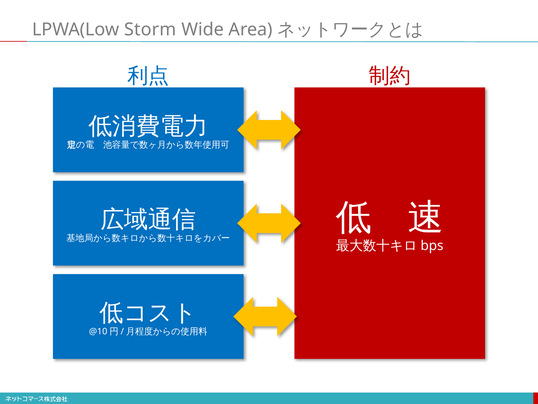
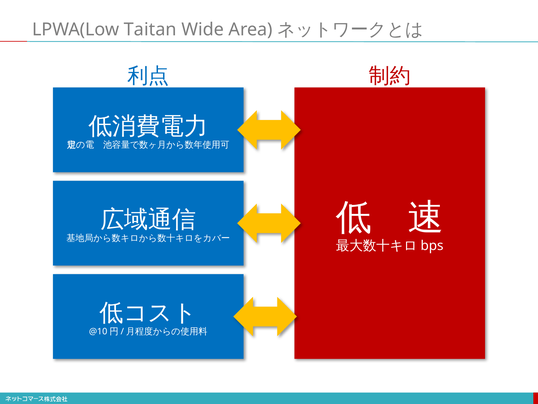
Storm: Storm -> Taitan (150, 30)
